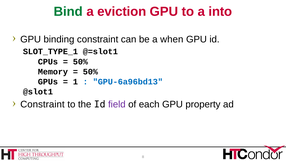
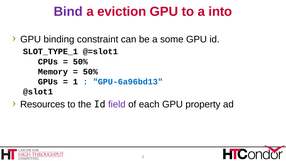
Bind colour: green -> purple (68, 12)
when: when -> some (172, 39)
Constraint: Constraint -> Resources (43, 104)
